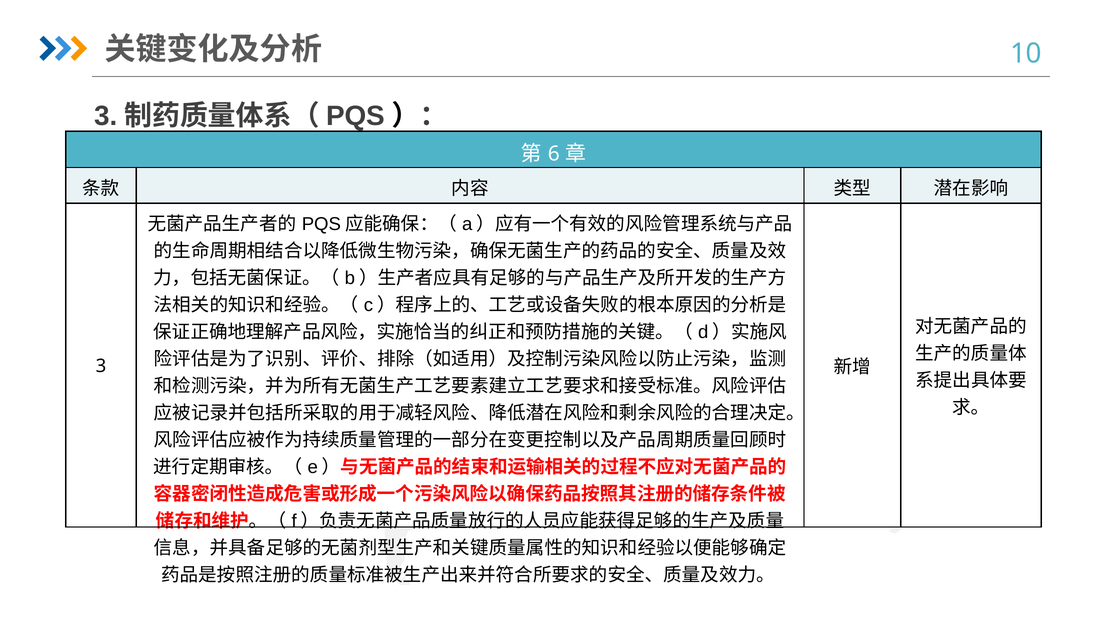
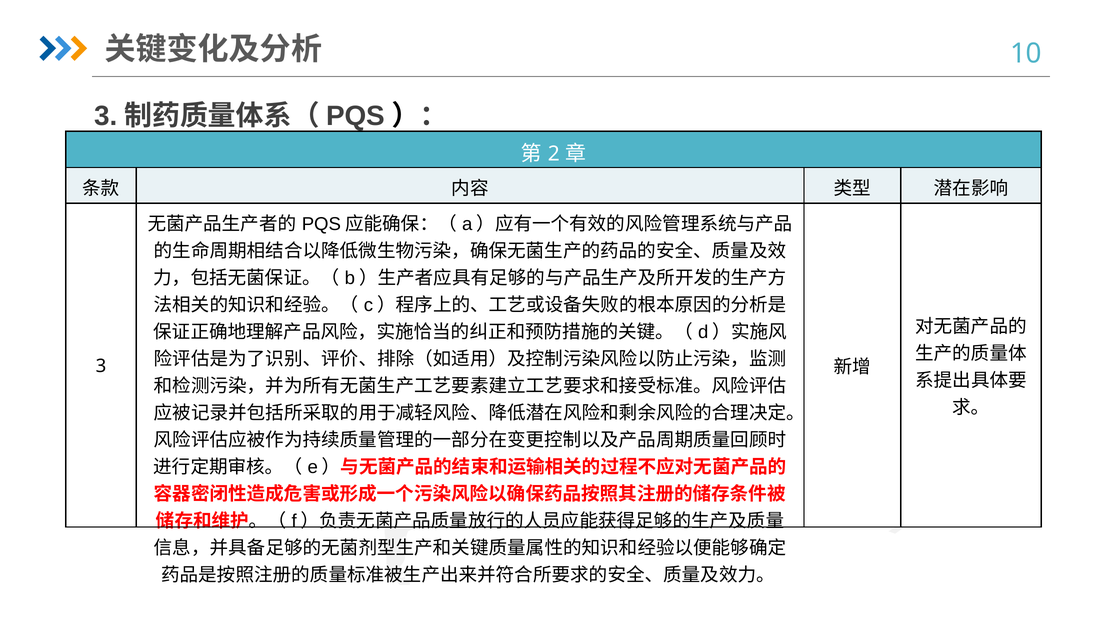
6: 6 -> 2 (554, 154)
